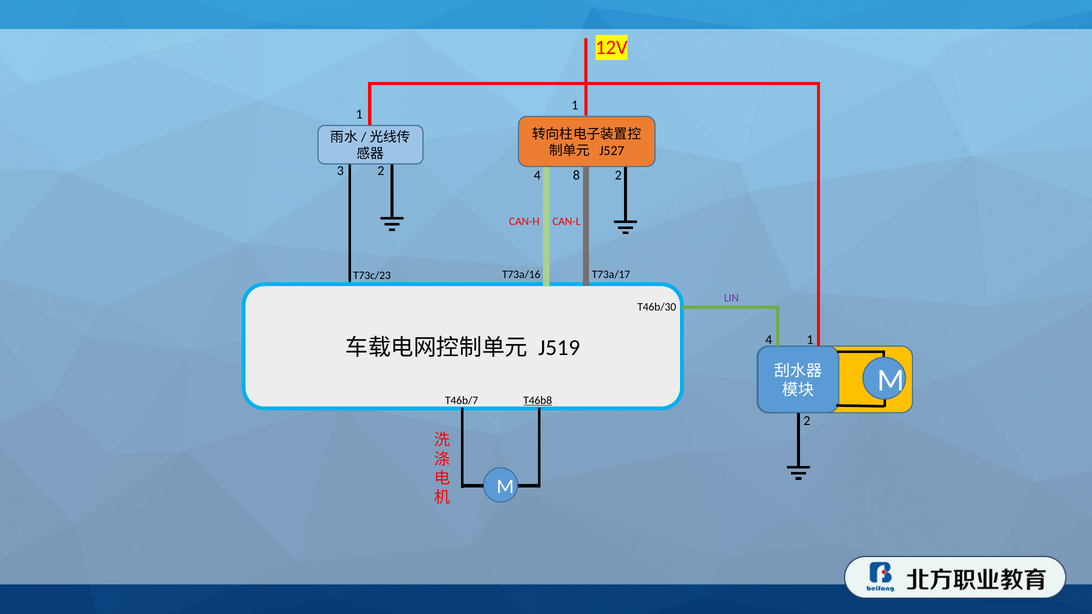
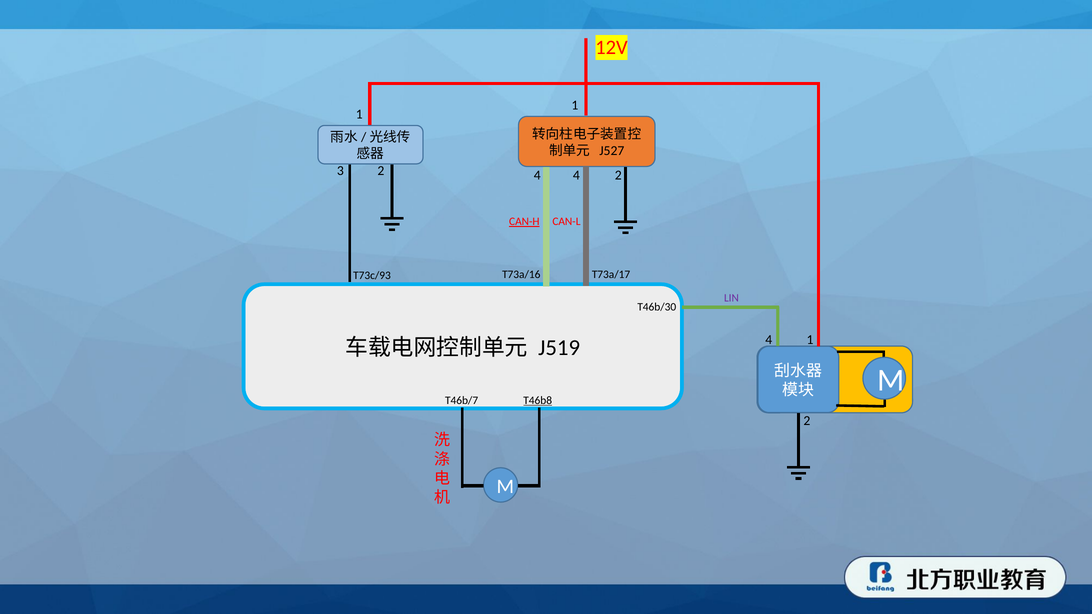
4 8: 8 -> 4 (576, 175)
CAN-H underline: none -> present (524, 222)
T73c/23: T73c/23 -> T73c/93 (372, 276)
